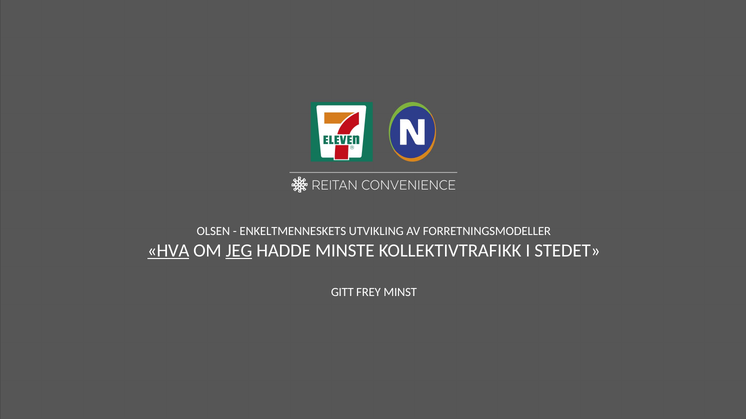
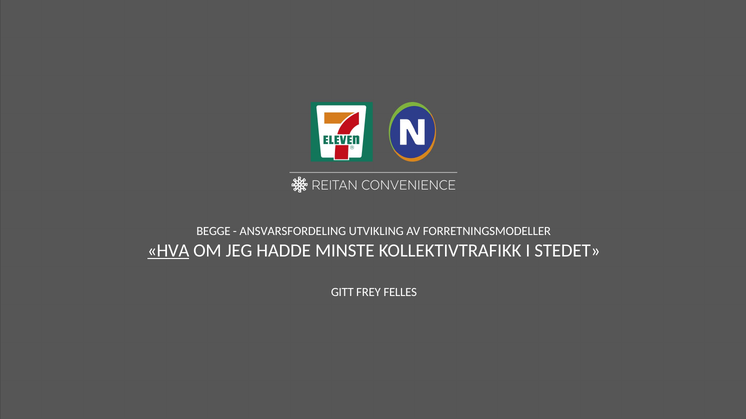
OLSEN: OLSEN -> BEGGE (213, 232)
ENKELTMENNESKETS: ENKELTMENNESKETS -> ANSVARSFORDELING (293, 232)
JEG underline: present -> none (239, 251)
MINST: MINST -> FELLES (400, 292)
